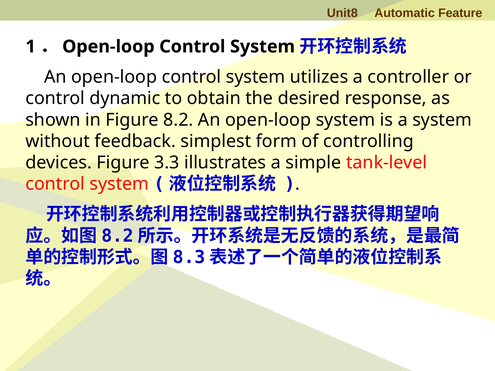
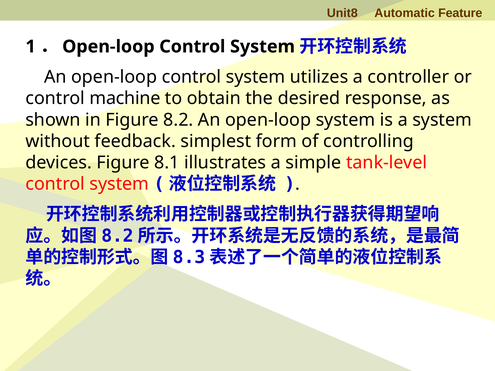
dynamic: dynamic -> machine (125, 98)
3.3: 3.3 -> 8.1 (167, 163)
